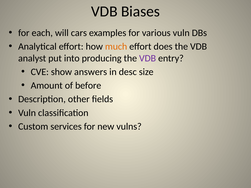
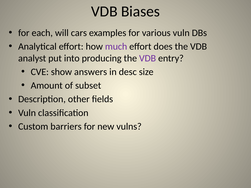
much colour: orange -> purple (116, 47)
before: before -> subset (88, 86)
services: services -> barriers (66, 127)
